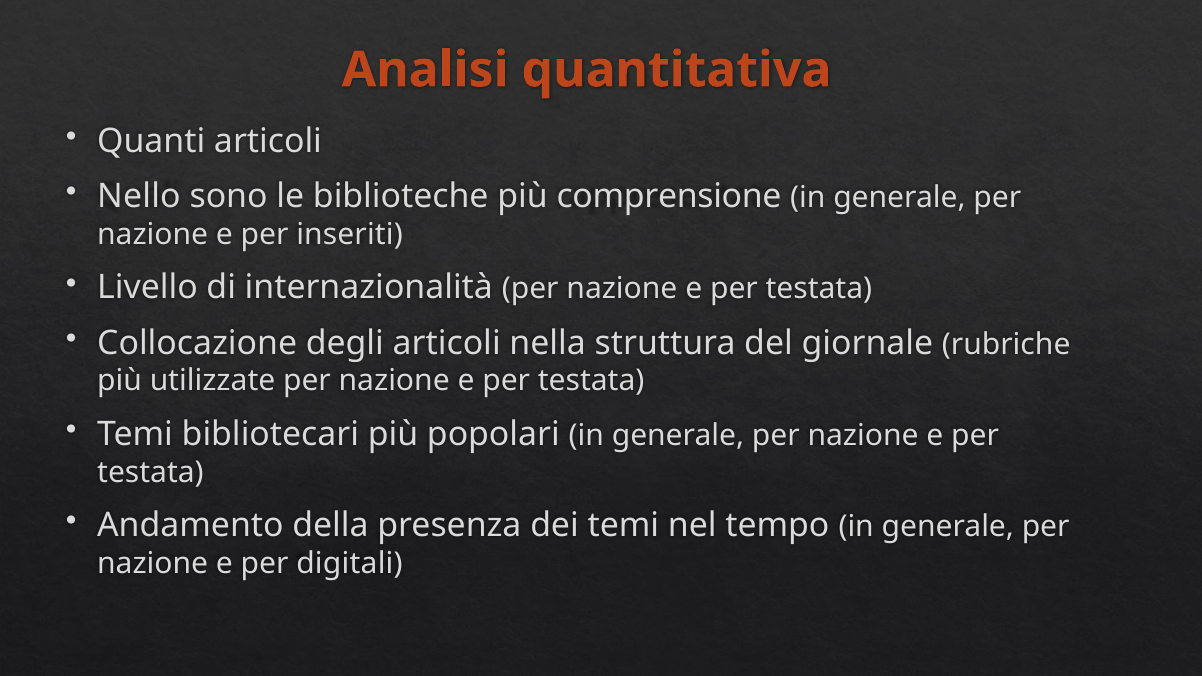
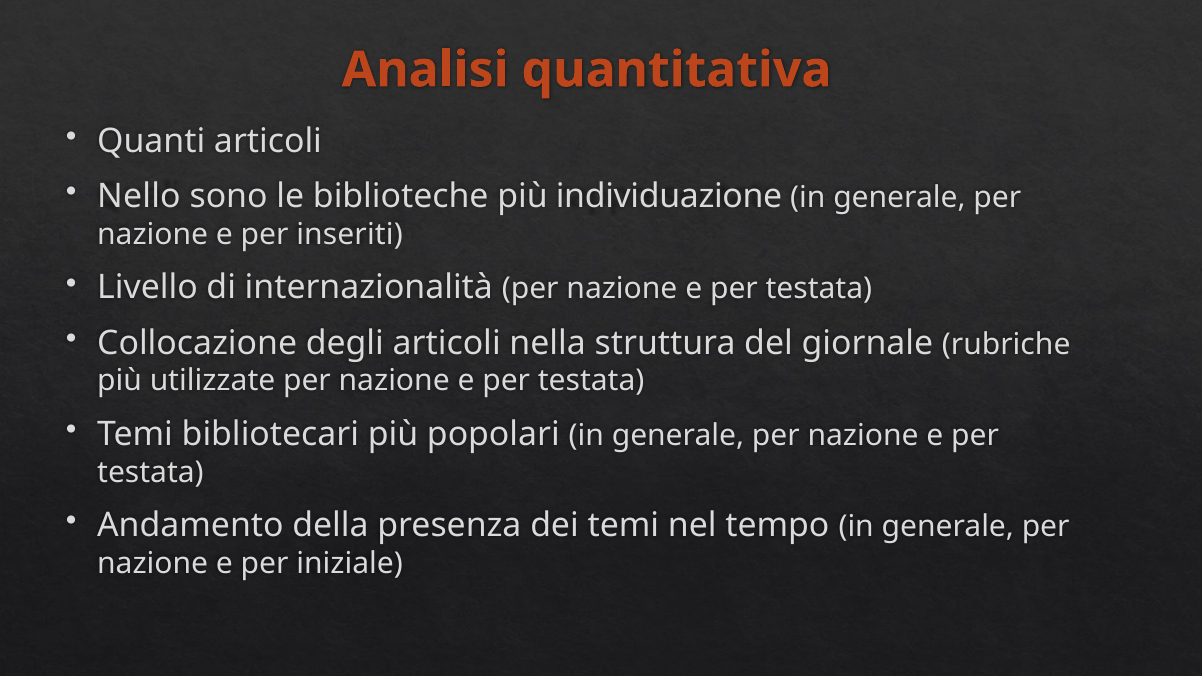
comprensione: comprensione -> individuazione (669, 197)
digitali: digitali -> iniziale (350, 563)
